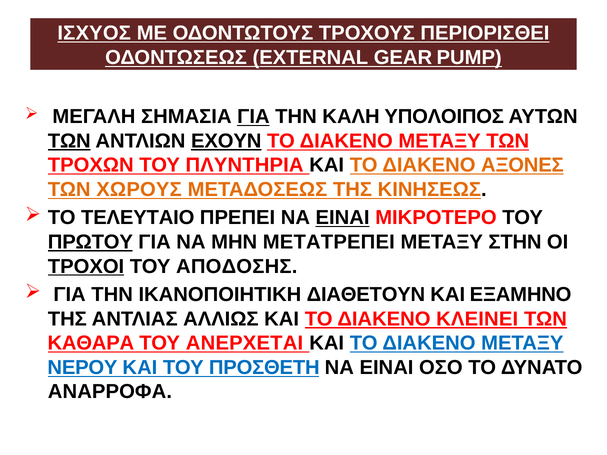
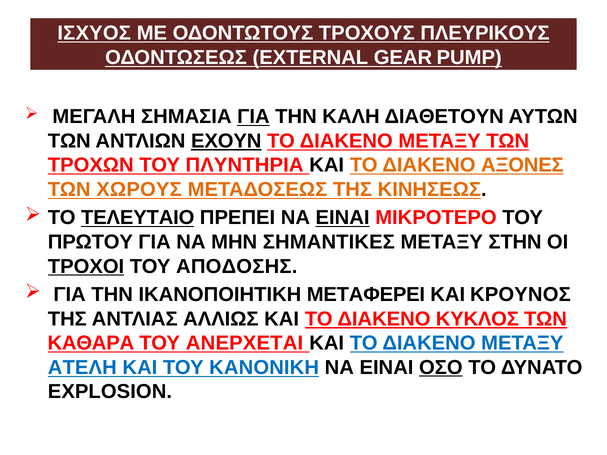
ΠΕΡΙΟΡΙΣΘΕΙ: ΠΕΡΙΟΡΙΣΘΕΙ -> ΠΛΕΥΡΙΚΟΥΣ (485, 33)
ΥΠΟΛΟΙΠΟΣ: ΥΠΟΛΟΙΠΟΣ -> ΔΙΑΘΕΤΟΥΝ (444, 117)
ΤΩΝ underline: present -> none (69, 141)
ΤΕΛΕΥΤΑΙΟ underline: none -> present (138, 218)
ΠΡΩΤΟΥ underline: present -> none (90, 242)
ΜΕΤΑΤΡΕΠΕΙ: ΜΕΤΑΤΡΕΠΕΙ -> ΣΗΜΑΝΤΙΚΕΣ (329, 242)
ΔΙΑΘΕΤΟΥΝ: ΔΙΑΘΕΤΟΥΝ -> ΜΕΤΑΦΕΡΕΙ (366, 295)
ΕΞΑΜΗΝΟ: ΕΞΑΜΗΝΟ -> ΚΡΟΥΝΟΣ (520, 295)
ΚΛΕΙΝΕΙ: ΚΛΕΙΝΕΙ -> ΚΥΚΛΟΣ (477, 319)
ΝΕΡΟΥ: ΝΕΡΟΥ -> ΑΤΕΛΗ (82, 368)
ΠΡΟΣΘΕΤΗ: ΠΡΟΣΘΕΤΗ -> ΚΑΝΟΝΙΚΗ (264, 368)
ΟΣΟ underline: none -> present (441, 368)
ΑΝΑΡΡΟΦΑ: ΑΝΑΡΡΟΦΑ -> EXPLOSION (110, 392)
